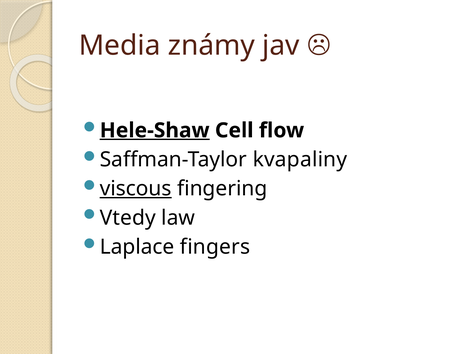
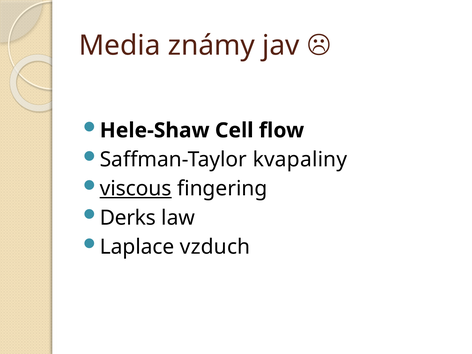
Hele-Shaw underline: present -> none (155, 130)
Vtedy: Vtedy -> Derks (128, 218)
fingers: fingers -> vzduch (215, 247)
